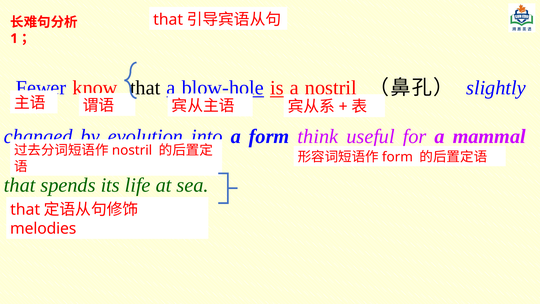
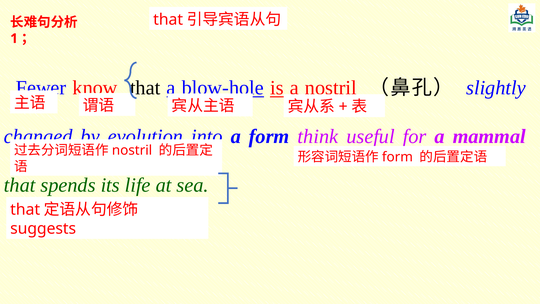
melodies: melodies -> suggests (43, 228)
